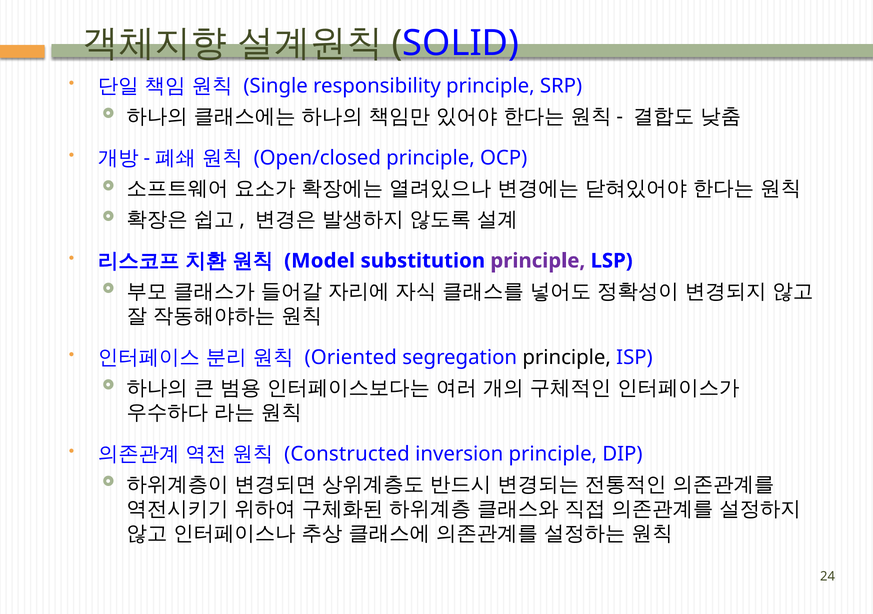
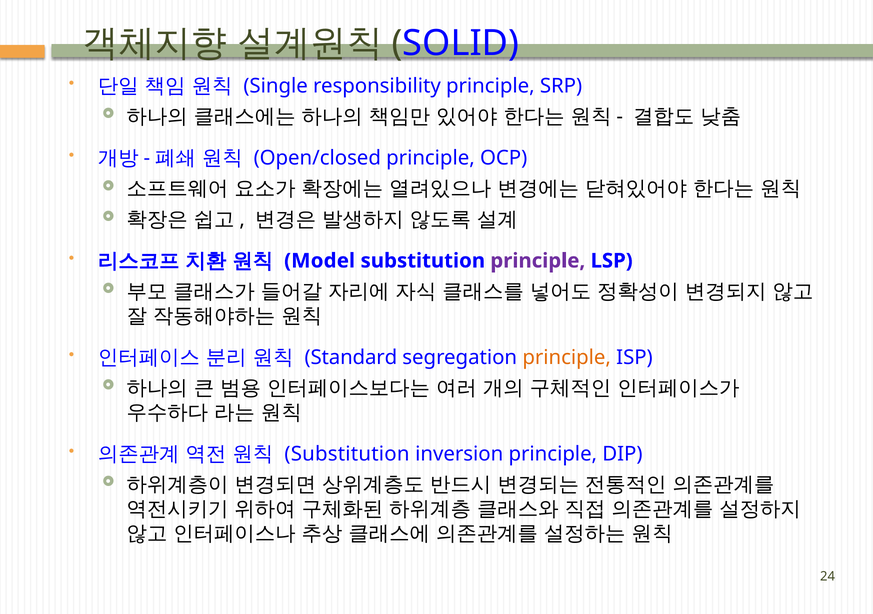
Oriented: Oriented -> Standard (351, 358)
principle colour: black -> orange (567, 358)
Constructed: Constructed -> Substitution (347, 454)
